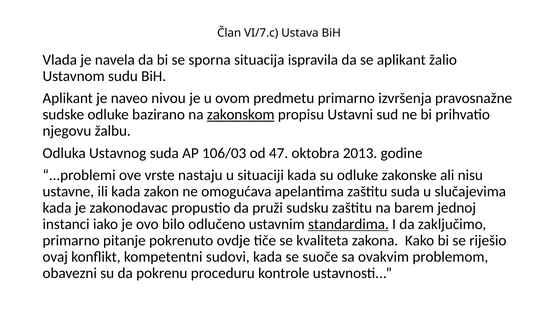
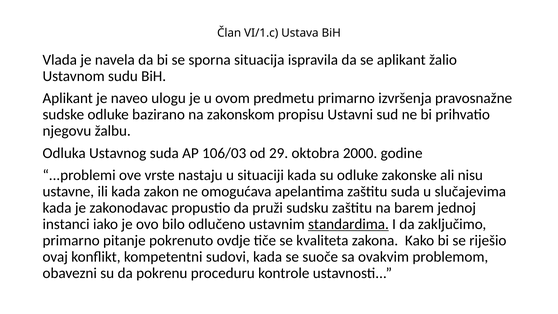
VI/7.c: VI/7.c -> VI/1.c (261, 33)
nivou: nivou -> ulogu (169, 98)
zakonskom underline: present -> none (241, 115)
47: 47 -> 29 (279, 153)
2013: 2013 -> 2000 (360, 153)
